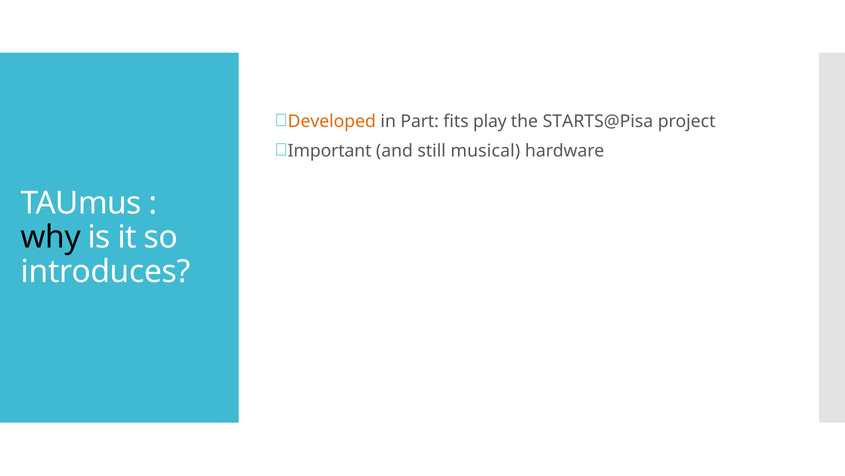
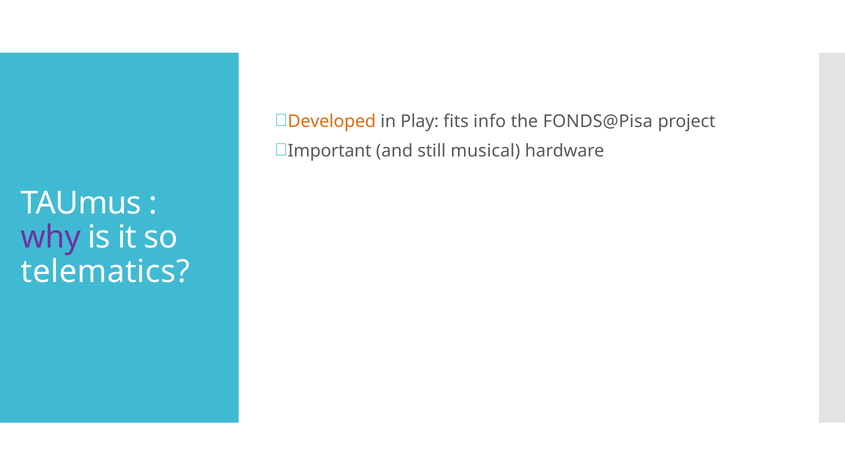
Part: Part -> Play (420, 121)
play: play -> info (490, 121)
STARTS@Pisa: STARTS@Pisa -> FONDS@Pisa (598, 121)
why colour: black -> purple (51, 237)
introduces: introduces -> telematics (105, 271)
